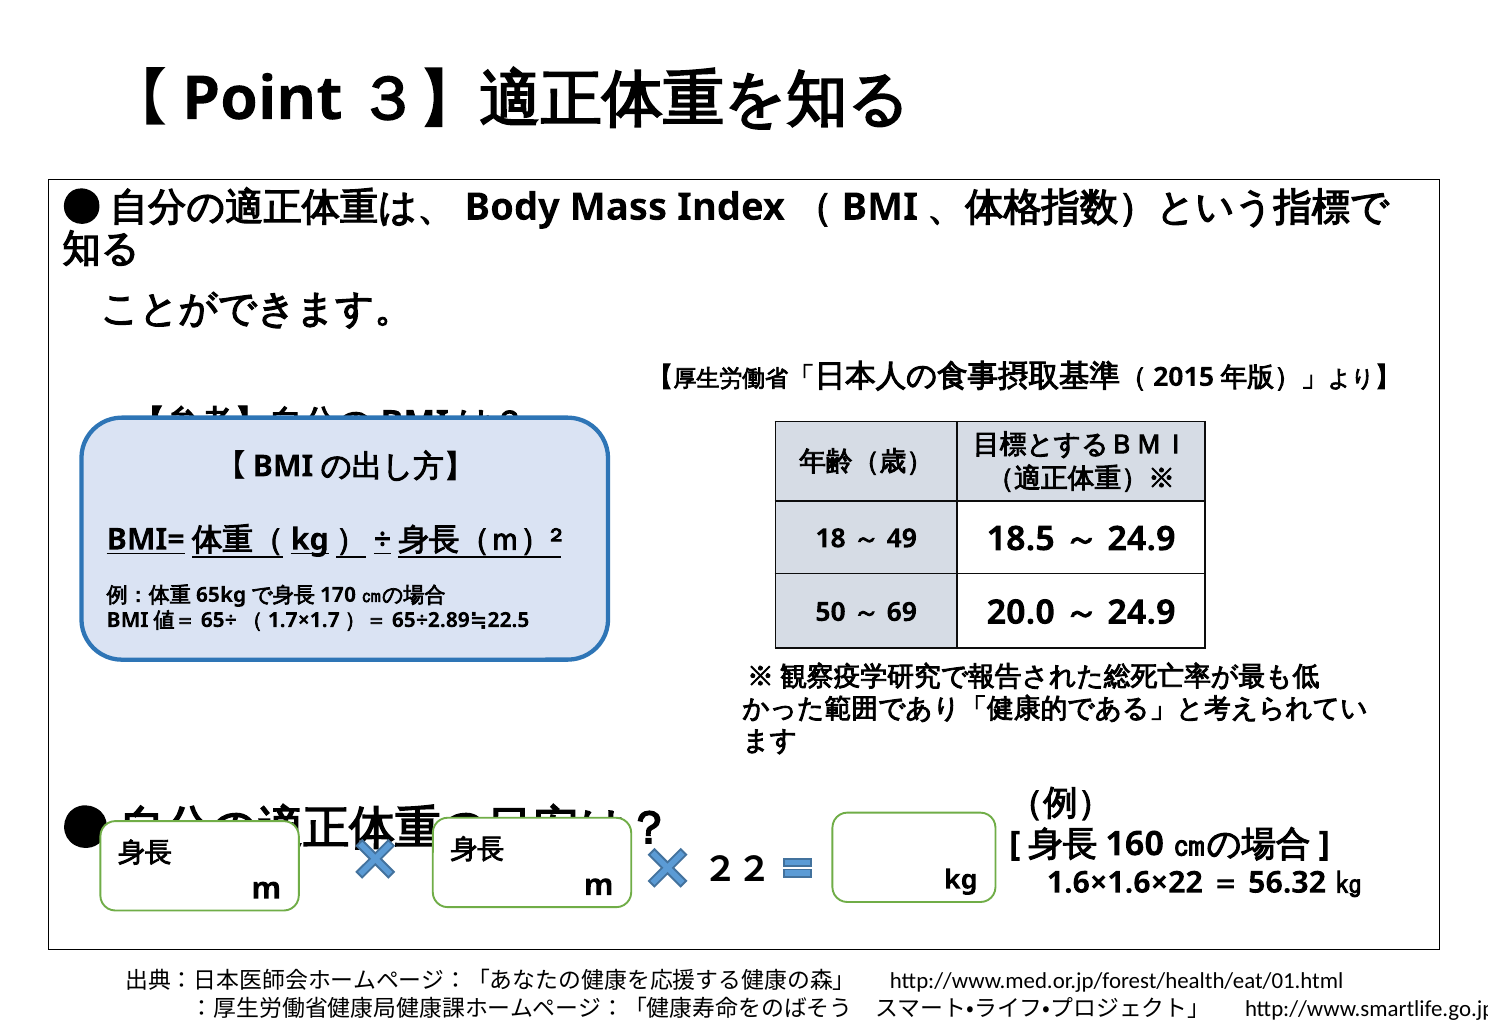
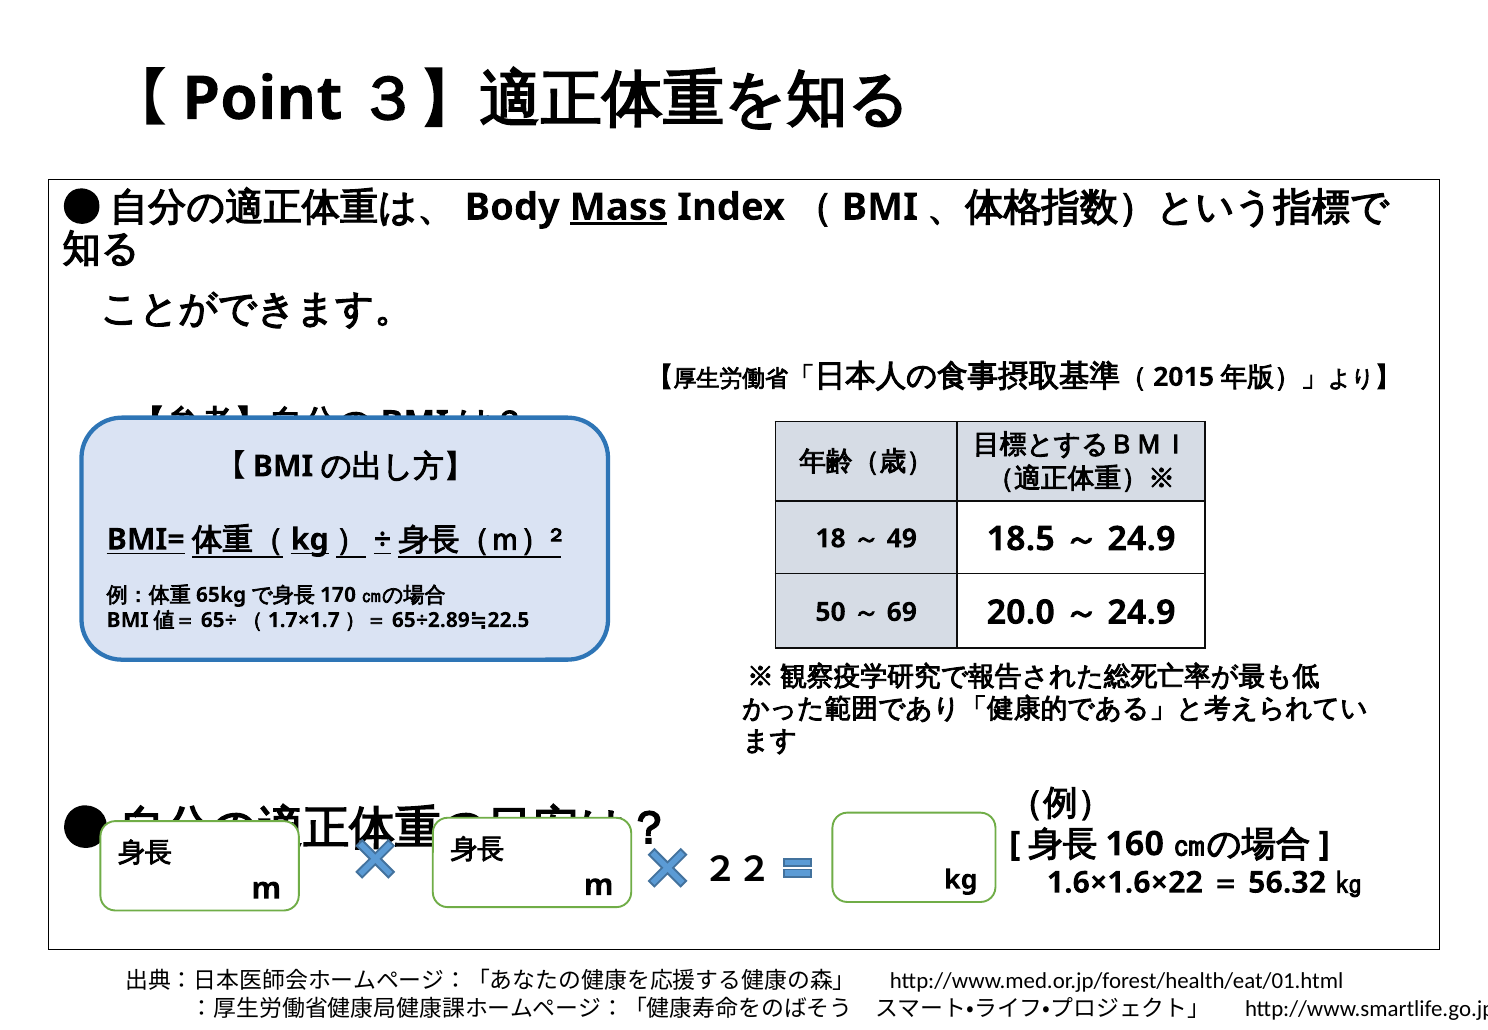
Mass underline: none -> present (618, 207)
